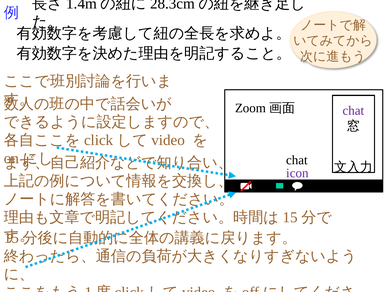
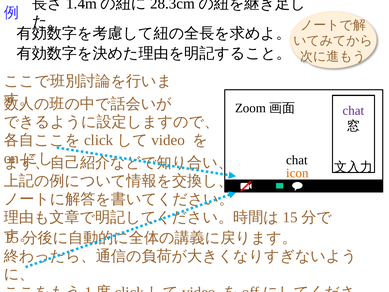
icon colour: purple -> orange (297, 173)
